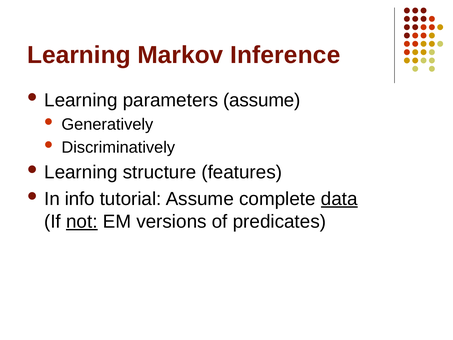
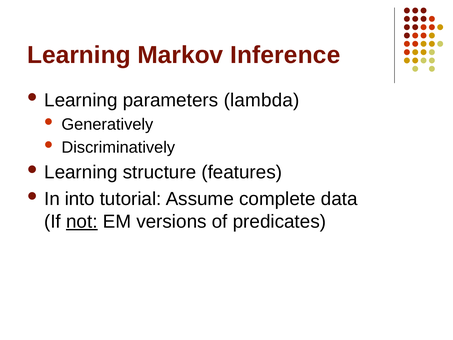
parameters assume: assume -> lambda (262, 100)
info: info -> into (80, 199)
data underline: present -> none (339, 199)
